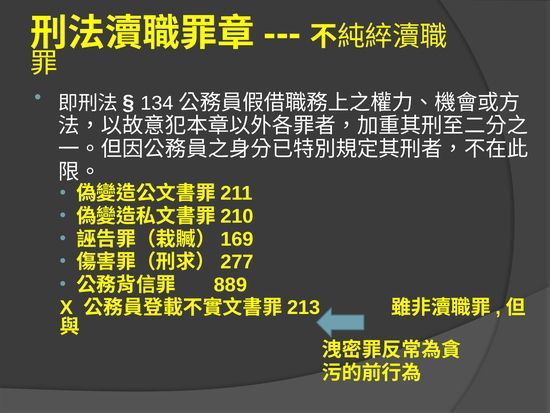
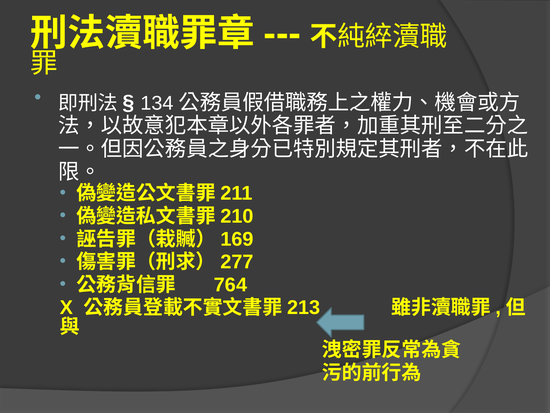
889: 889 -> 764 (231, 285)
